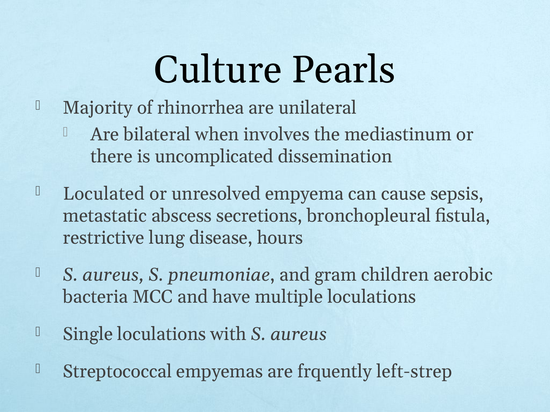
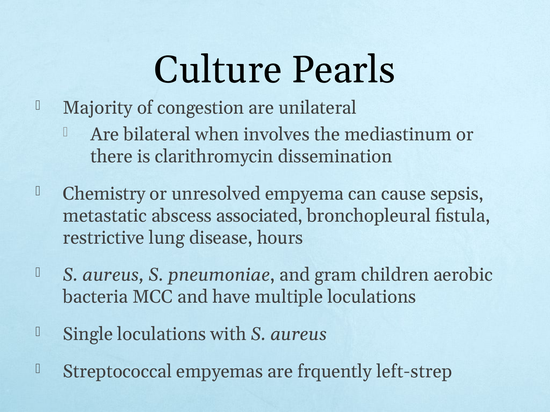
rhinorrhea: rhinorrhea -> congestion (201, 108)
uncomplicated: uncomplicated -> clarithromycin (214, 157)
Loculated: Loculated -> Chemistry (104, 194)
secretions: secretions -> associated (259, 216)
